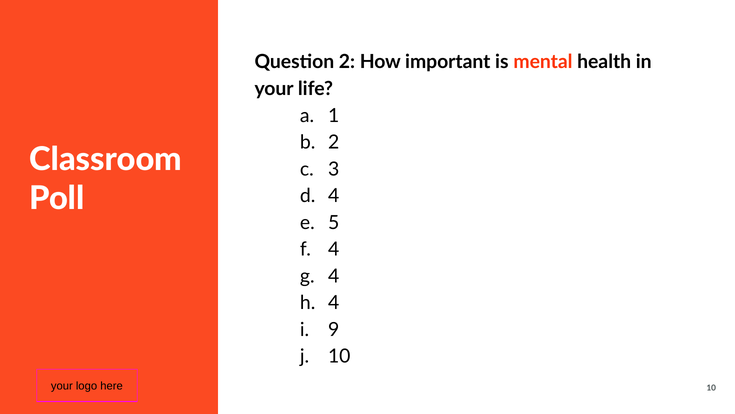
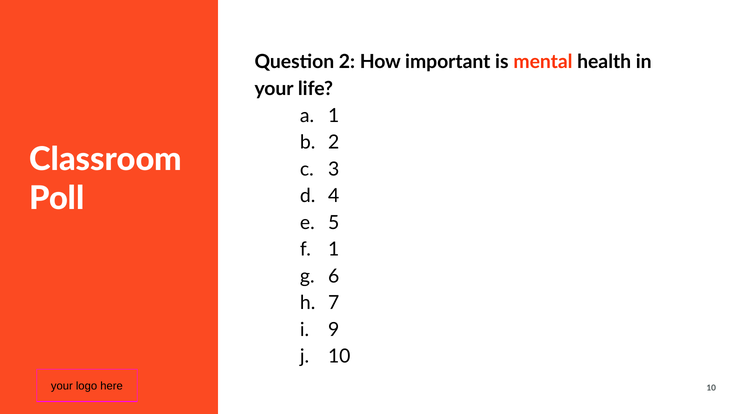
4: 4 -> 1 (334, 249)
4: 4 -> 6 (334, 276)
4: 4 -> 7 (334, 303)
